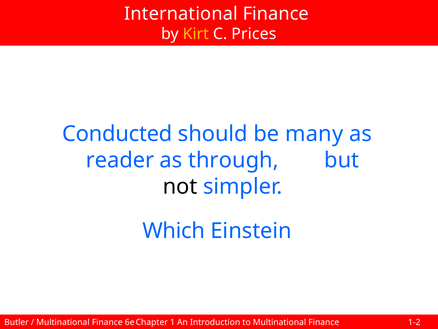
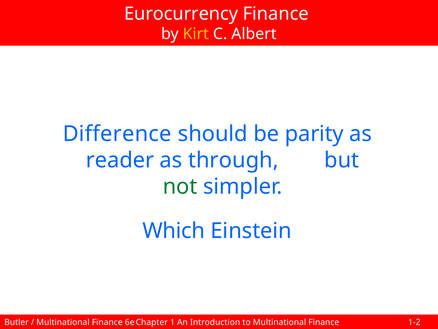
International: International -> Eurocurrency (181, 14)
Prices: Prices -> Albert (254, 34)
Conducted: Conducted -> Difference (117, 134)
many: many -> parity (314, 134)
not colour: black -> green (180, 186)
